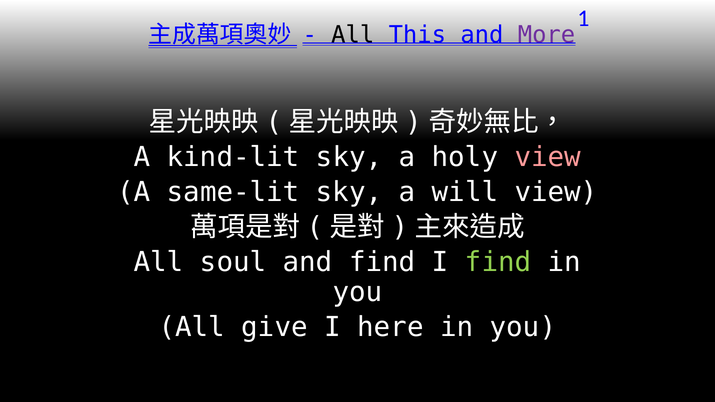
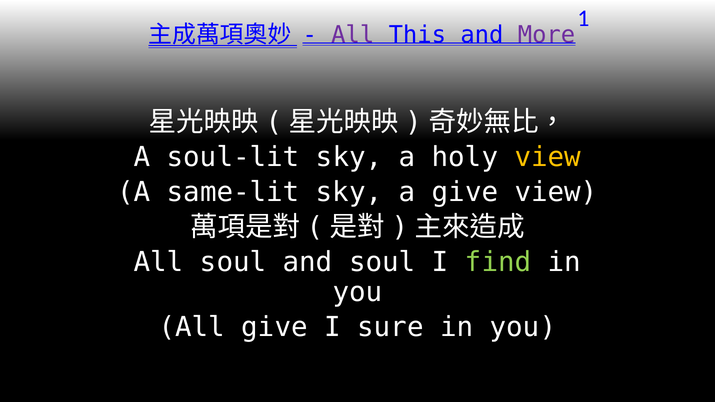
All colour: black -> purple (353, 35)
kind-lit: kind-lit -> soul-lit (233, 157)
view colour: pink -> yellow (548, 157)
a will: will -> give (465, 192)
and find: find -> soul (382, 262)
here: here -> sure (391, 327)
